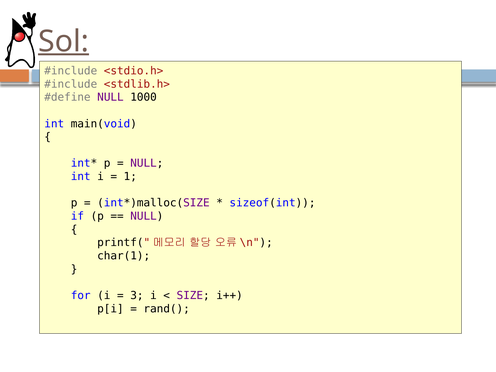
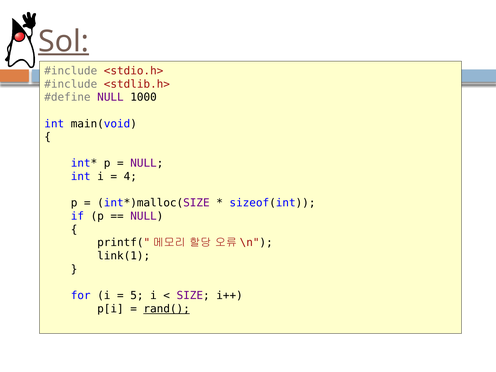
1: 1 -> 4 (130, 177)
char(1: char(1 -> link(1 (124, 256)
3: 3 -> 5 (137, 296)
rand( underline: none -> present (167, 309)
